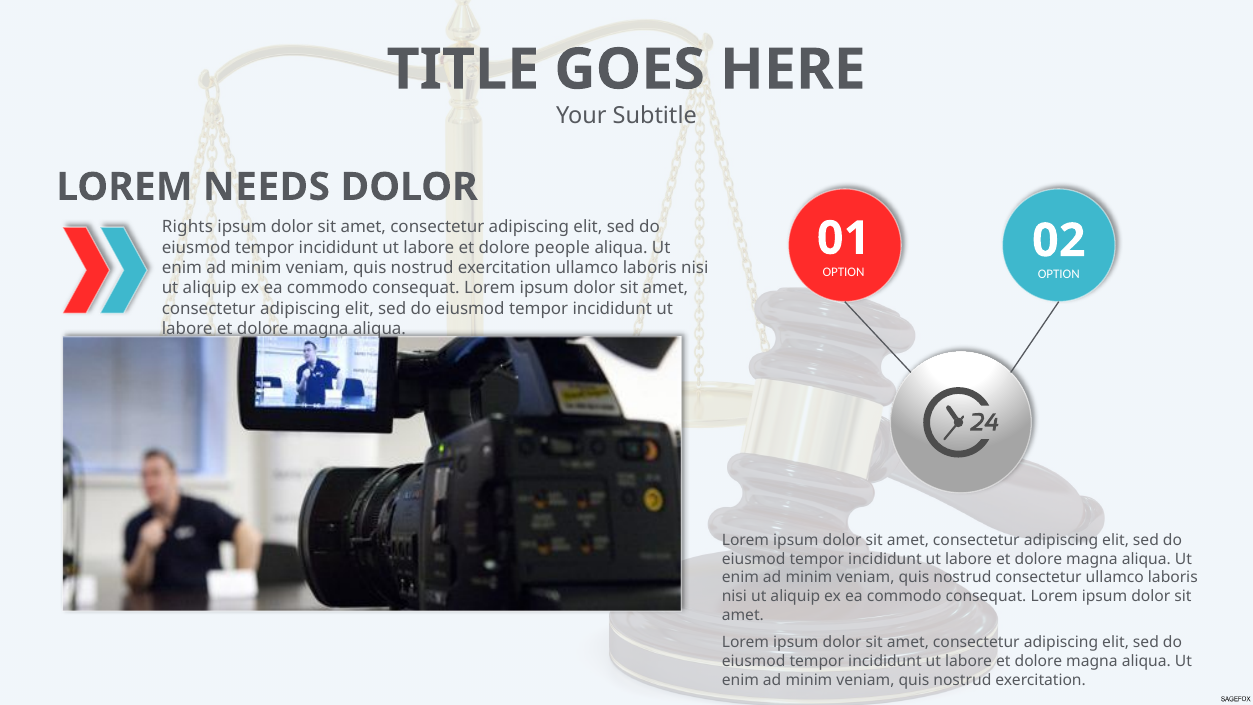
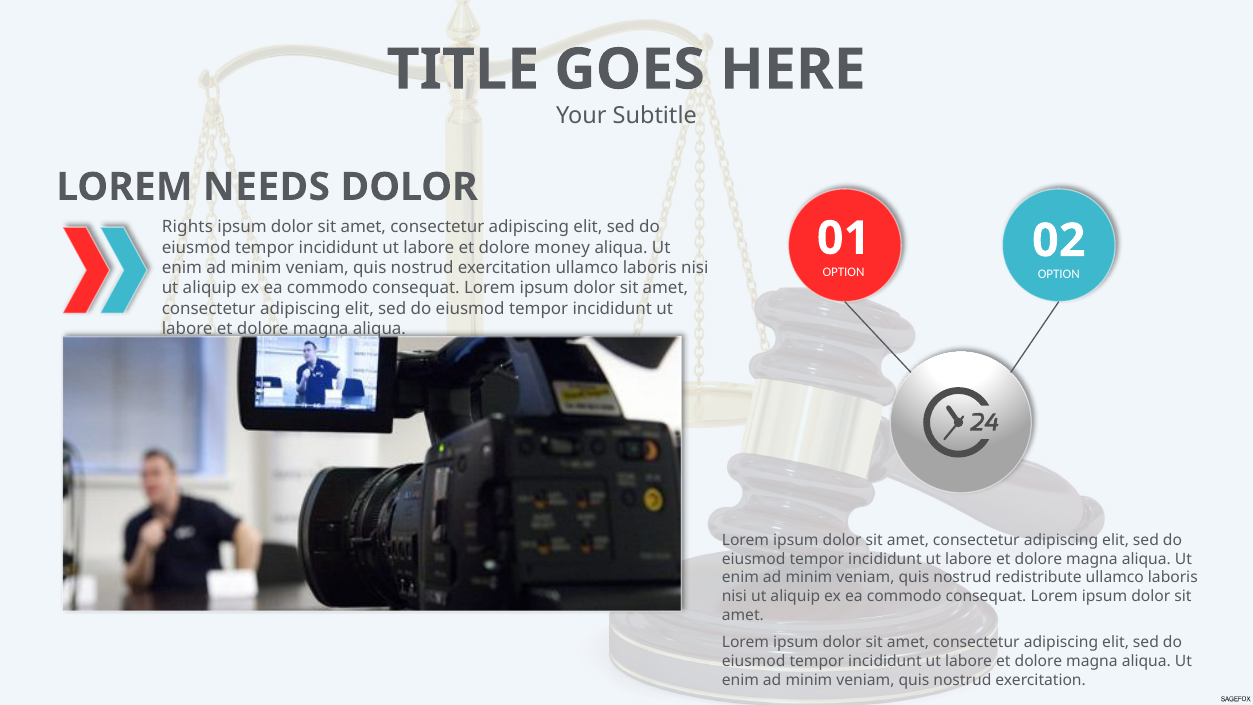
people: people -> money (562, 247)
nostrud consectetur: consectetur -> redistribute (1039, 578)
